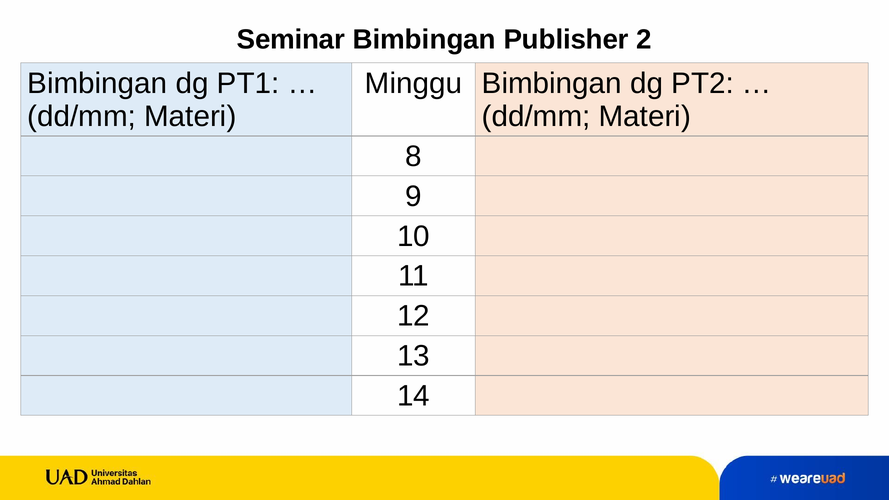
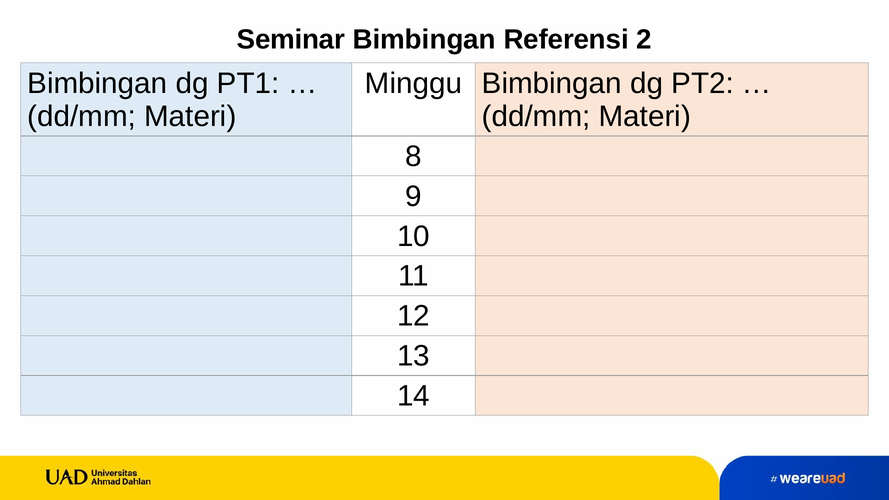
Publisher: Publisher -> Referensi (566, 40)
